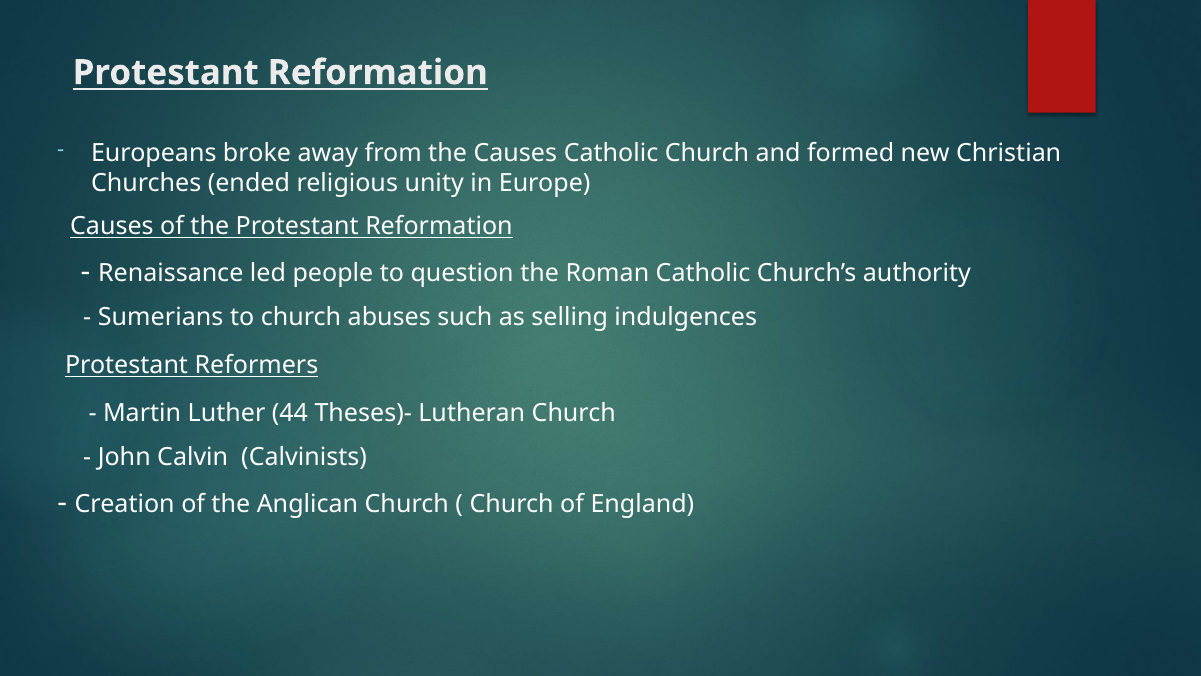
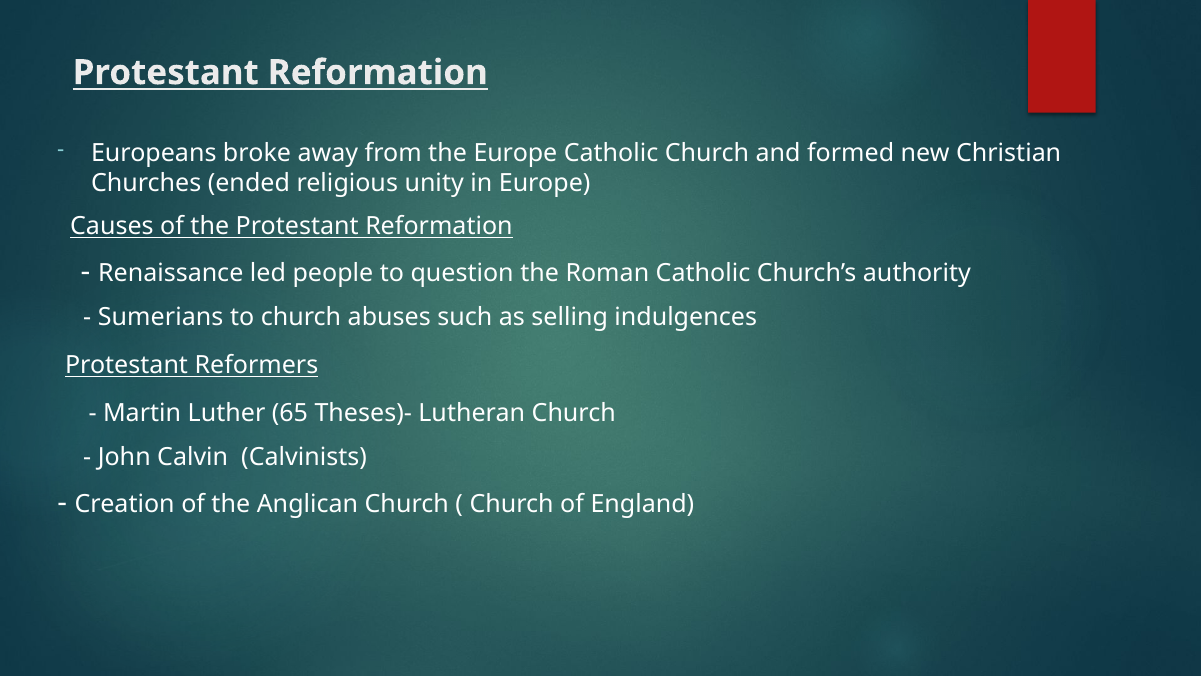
the Causes: Causes -> Europe (515, 153)
44: 44 -> 65 (290, 413)
